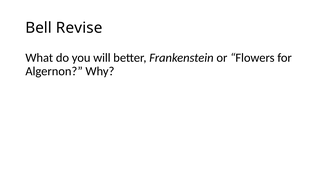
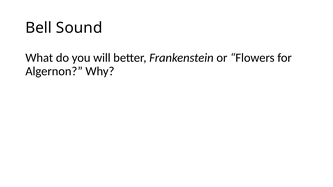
Revise: Revise -> Sound (79, 28)
